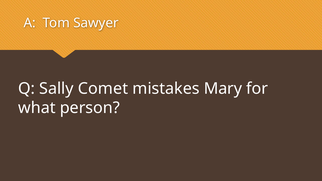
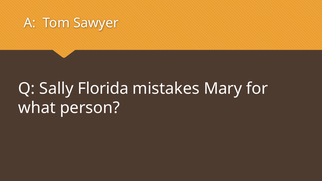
Comet: Comet -> Florida (103, 89)
